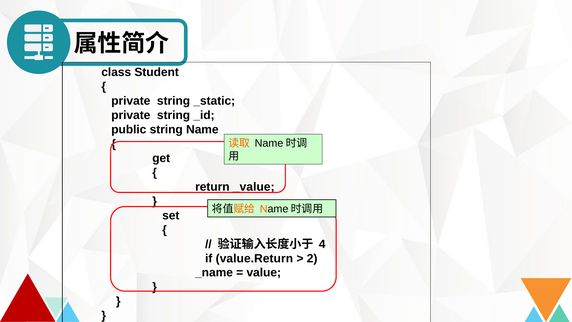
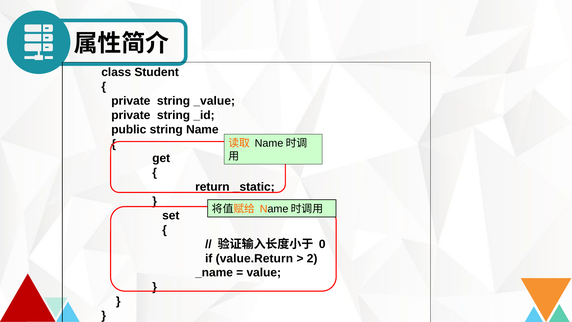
_static: _static -> _value (214, 101)
_value: _value -> _static (254, 187)
4: 4 -> 0 (322, 244)
